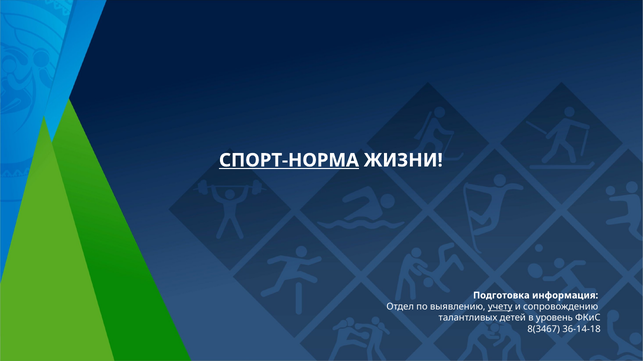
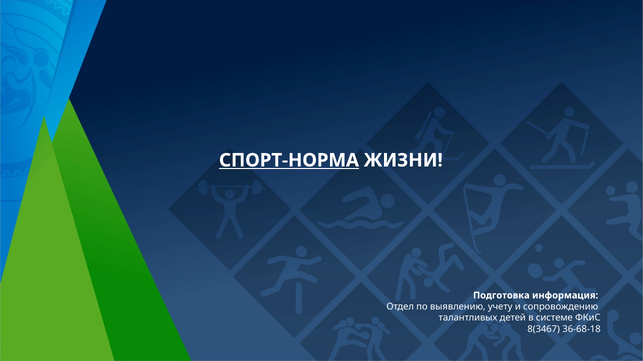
учету underline: present -> none (500, 307)
уровень: уровень -> системе (554, 318)
36-14-18: 36-14-18 -> 36-68-18 (582, 330)
